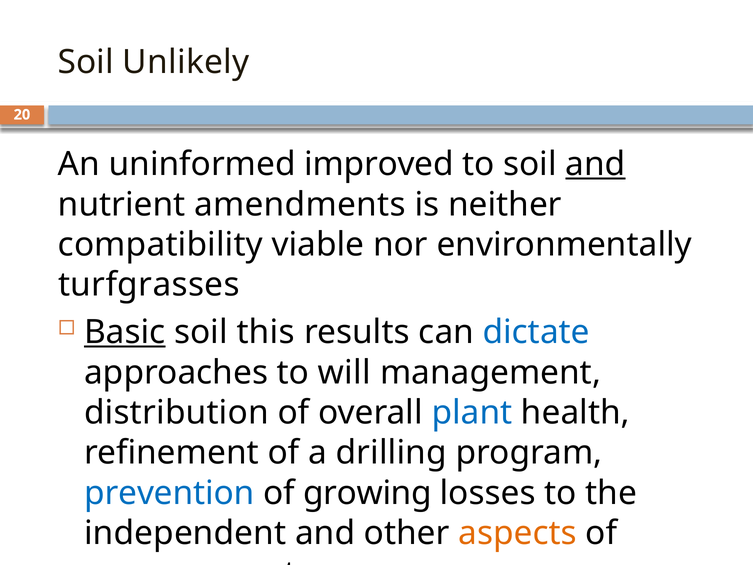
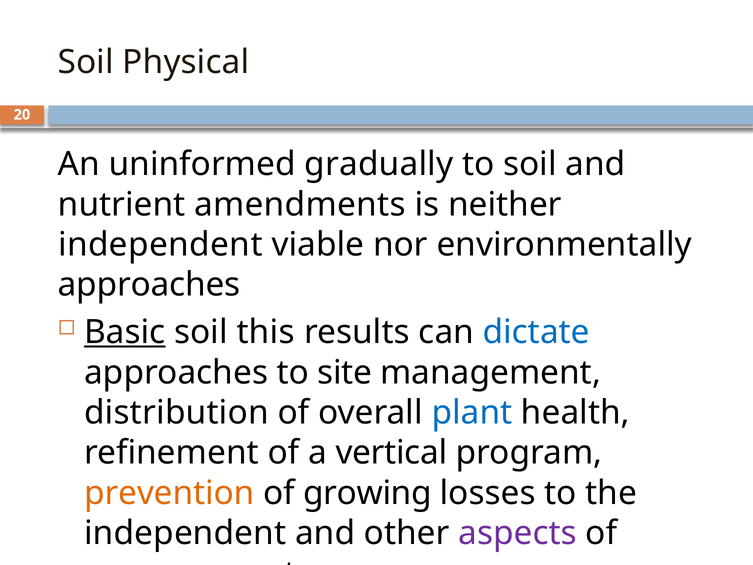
Unlikely: Unlikely -> Physical (186, 62)
improved: improved -> gradually (379, 164)
and underline: present -> none (595, 164)
compatibility: compatibility -> independent (160, 245)
turfgrasses: turfgrasses -> approaches (149, 285)
will: will -> site (345, 372)
drilling: drilling -> vertical (391, 453)
prevention colour: blue -> orange (169, 493)
aspects colour: orange -> purple (518, 533)
